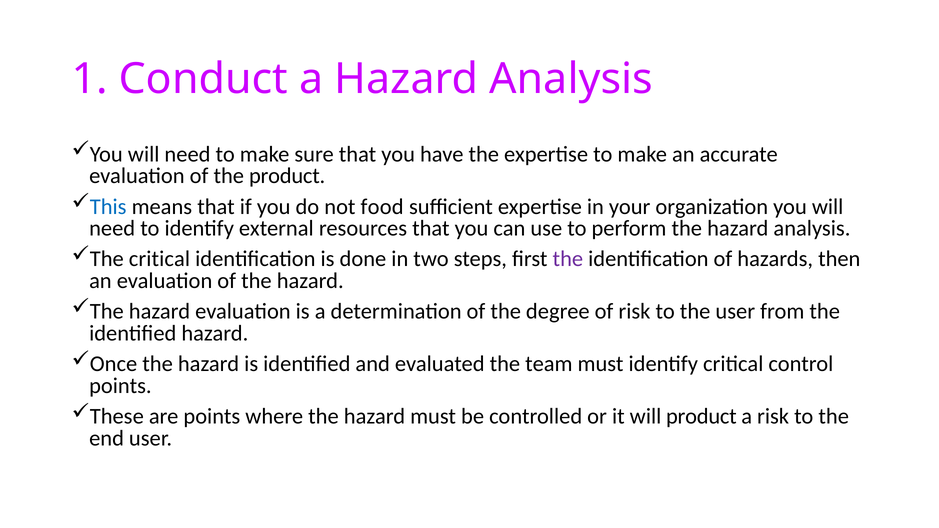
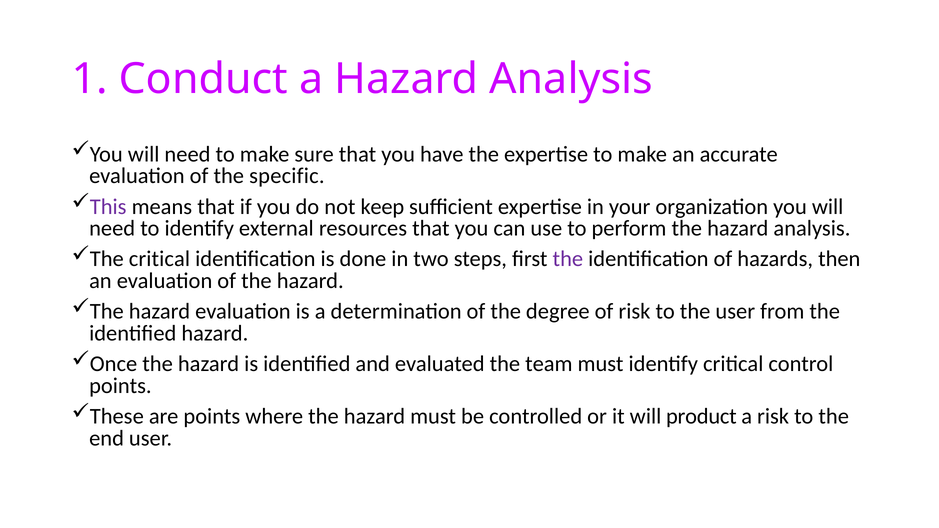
the product: product -> specific (287, 176)
This colour: blue -> purple (108, 207)
food: food -> keep (382, 207)
